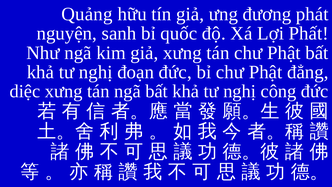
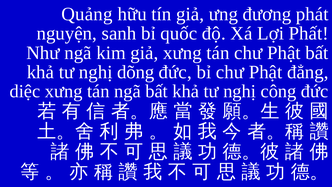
đoạn: đoạn -> dõng (136, 72)
